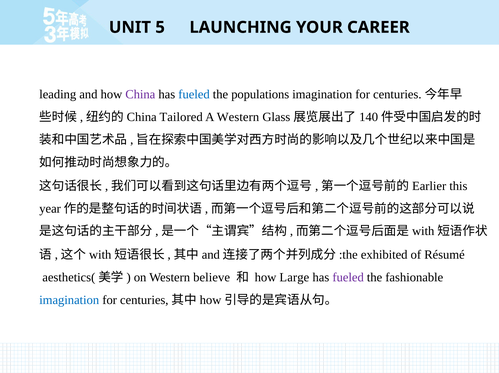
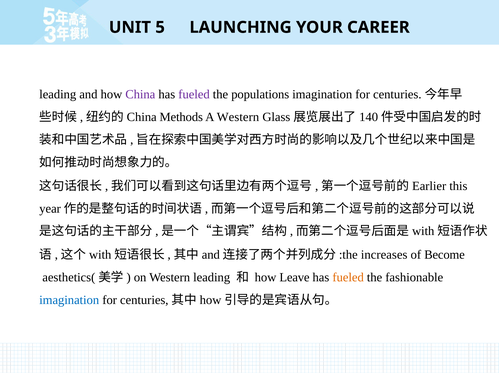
fueled colour: blue -> purple (194, 95)
Tailored: Tailored -> Methods (181, 117)
exhibited: exhibited -> increases (384, 255)
Résumé: Résumé -> Become (445, 255)
Western believe: believe -> leading (212, 278)
Large: Large -> Leave (294, 278)
fueled colour: purple -> orange (348, 278)
